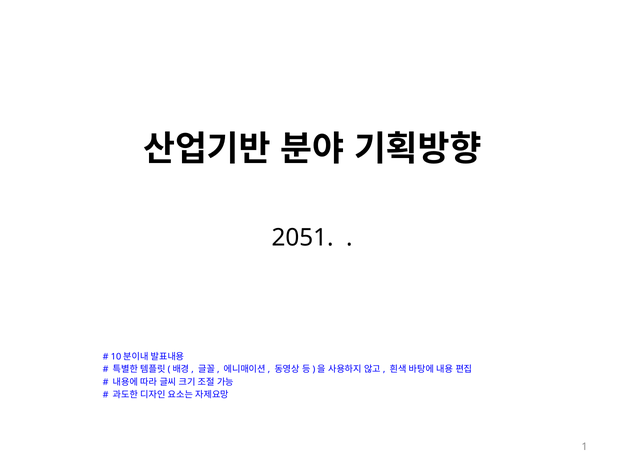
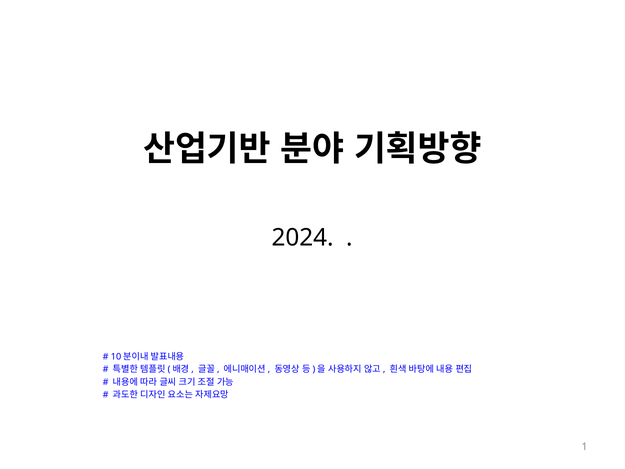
2051: 2051 -> 2024 (303, 237)
